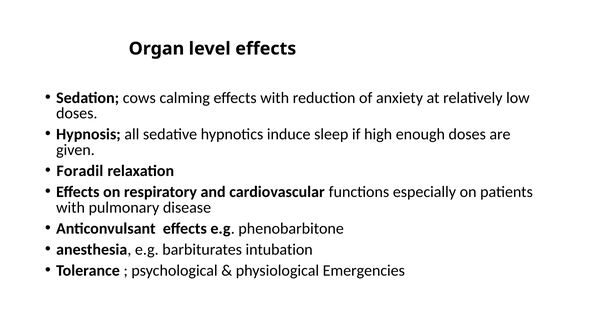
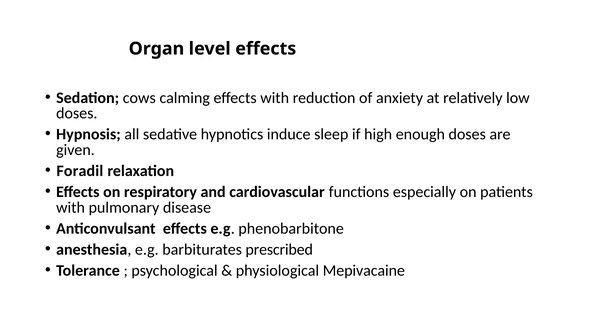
intubation: intubation -> prescribed (279, 250)
Emergencies: Emergencies -> Mepivacaine (364, 271)
